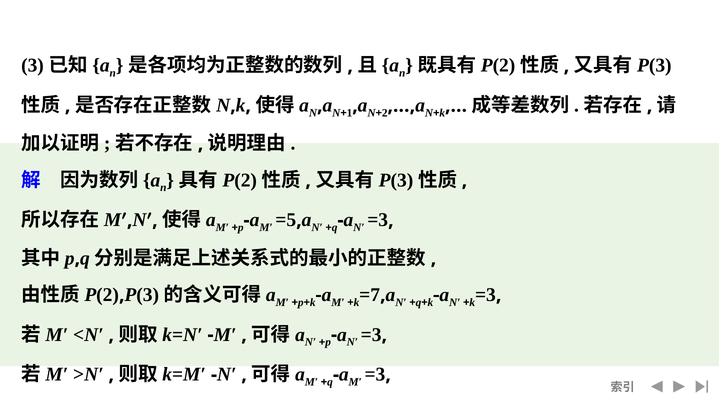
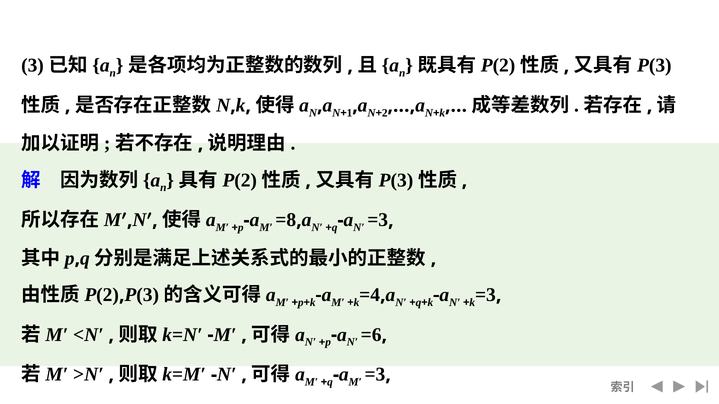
=5: =5 -> =8 (286, 220)
=7: =7 -> =4 (370, 295)
=3: =3 -> =6 (371, 335)
